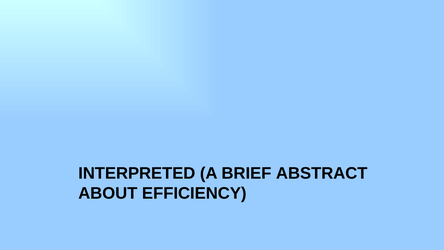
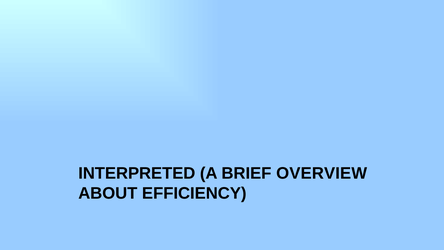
ABSTRACT: ABSTRACT -> OVERVIEW (322, 173)
